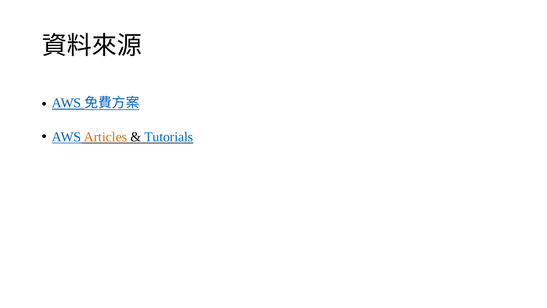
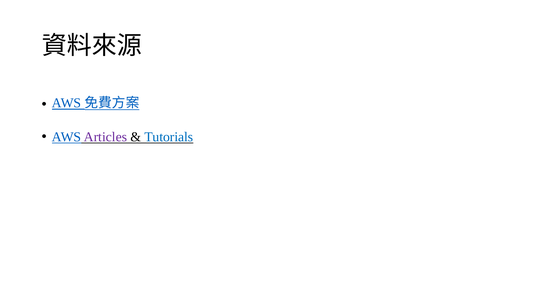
Articles colour: orange -> purple (105, 137)
